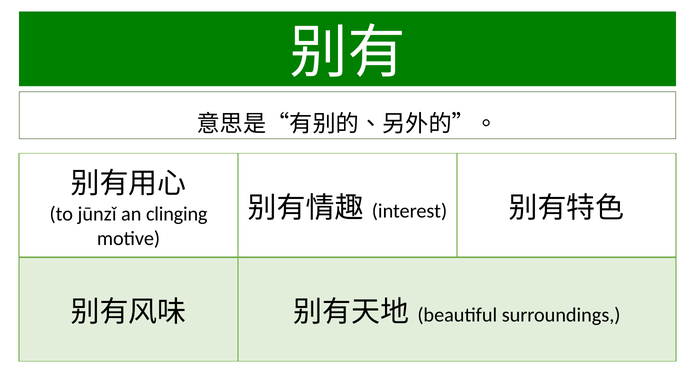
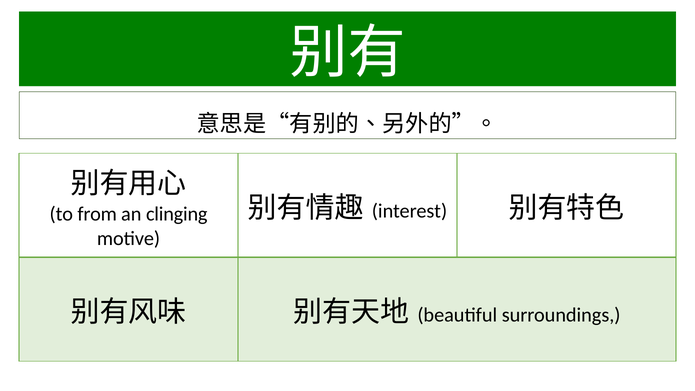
jūnzǐ: jūnzǐ -> from (97, 214)
